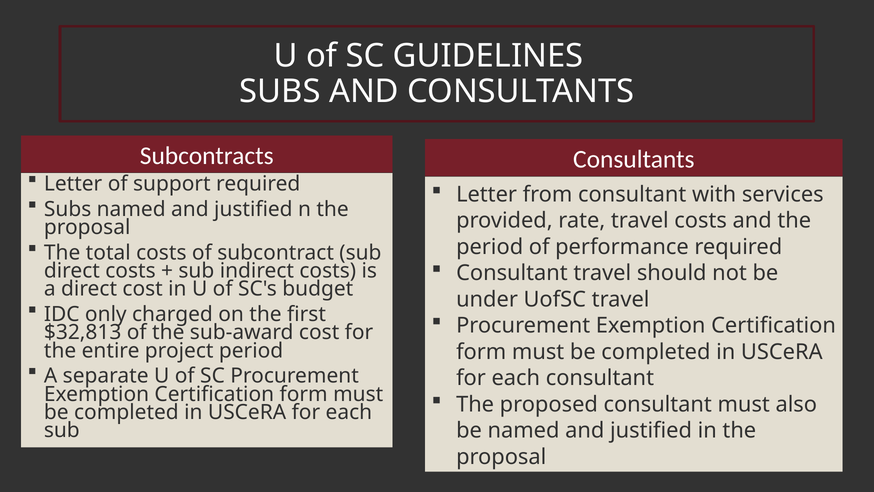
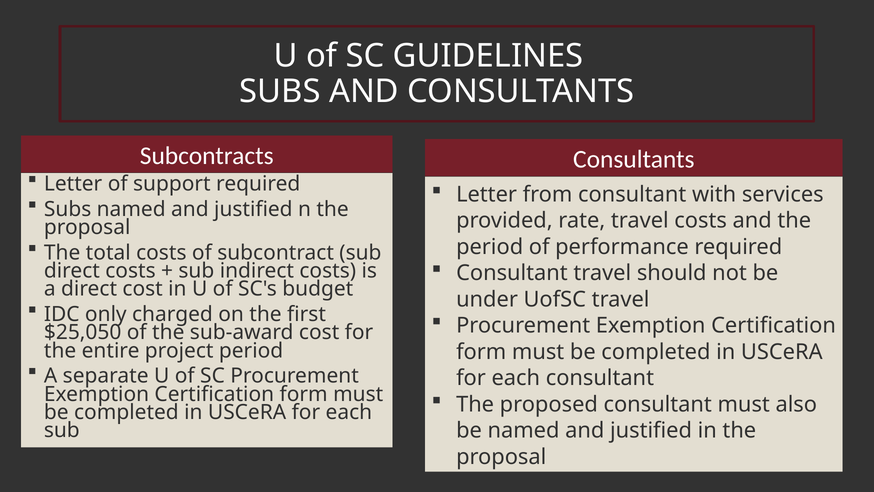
$32,813: $32,813 -> $25,050 (83, 332)
